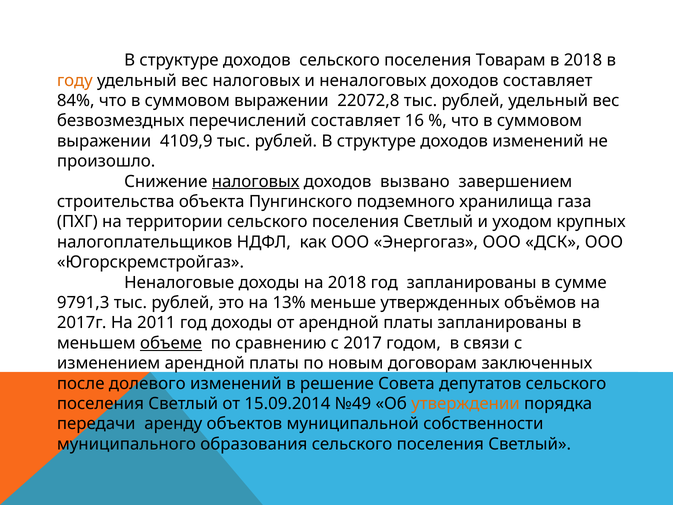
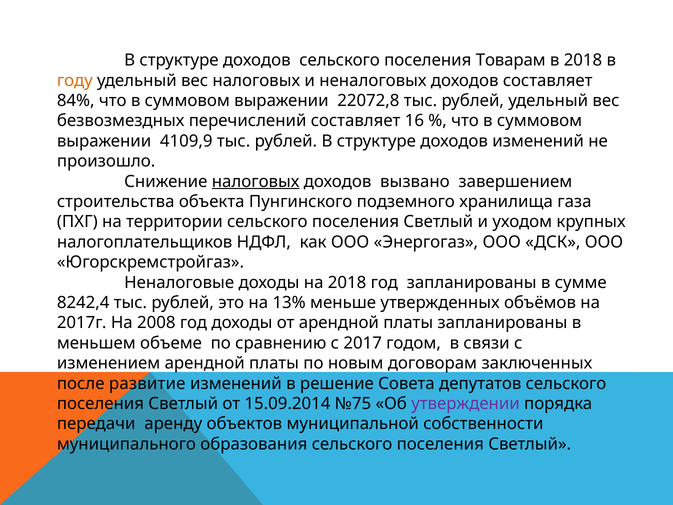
9791,3: 9791,3 -> 8242,4 (83, 303)
2011: 2011 -> 2008 (156, 323)
объеме underline: present -> none (171, 343)
долевого: долевого -> развитие (147, 383)
№49: №49 -> №75 (353, 403)
утверждении colour: orange -> purple (466, 403)
